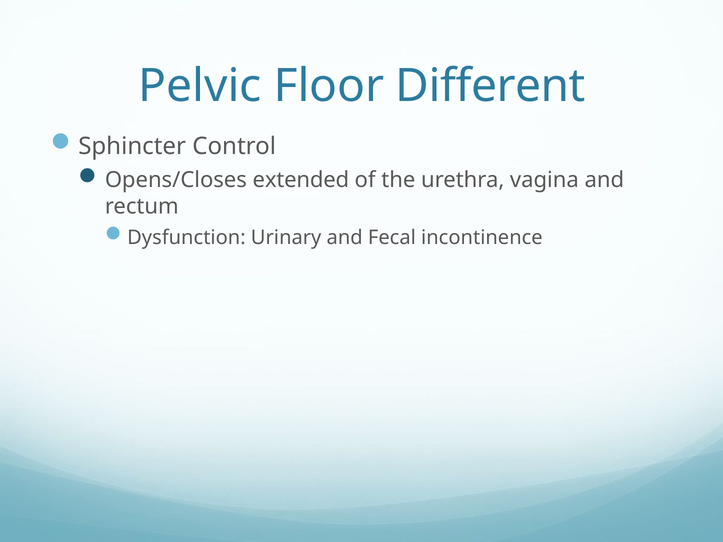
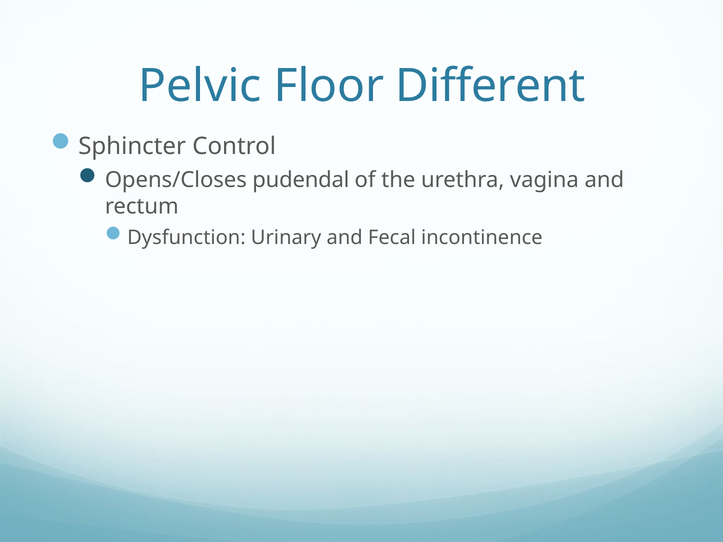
extended: extended -> pudendal (301, 180)
